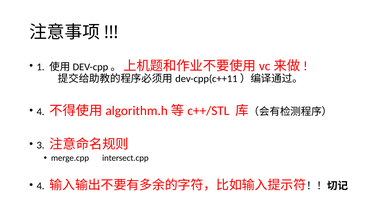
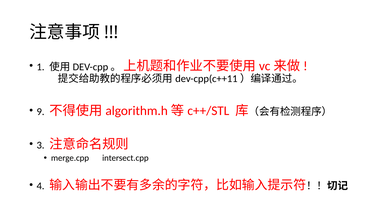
4: 4 -> 9 (41, 112)
